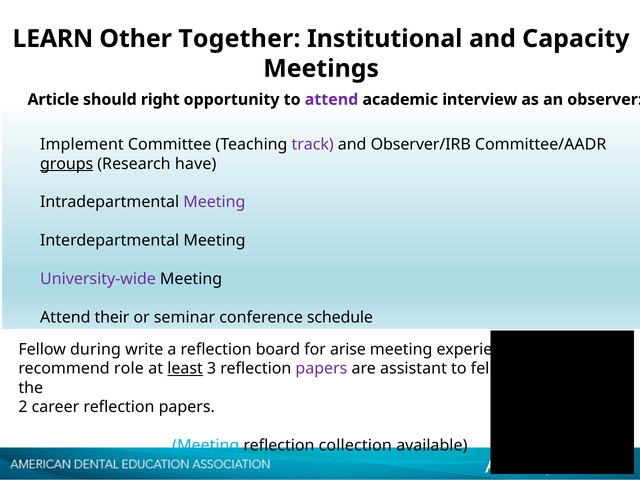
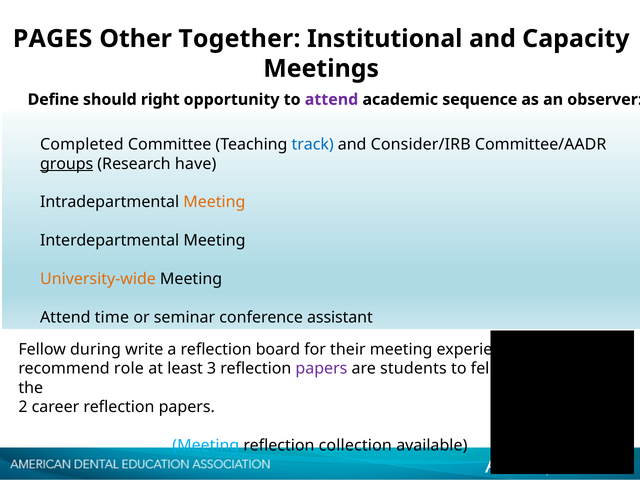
LEARN: LEARN -> PAGES (53, 39)
Article: Article -> Define (53, 100)
interview: interview -> sequence (480, 100)
Implement: Implement -> Completed (82, 145)
track colour: purple -> blue (313, 145)
Observer/IRB: Observer/IRB -> Consider/IRB (421, 145)
Meeting colour: purple -> orange (214, 202)
University-wide colour: purple -> orange (98, 279)
their: their -> time (112, 317)
schedule: schedule -> assistant (340, 317)
arise: arise -> their (348, 349)
least underline: present -> none (185, 369)
assistant: assistant -> students (413, 369)
